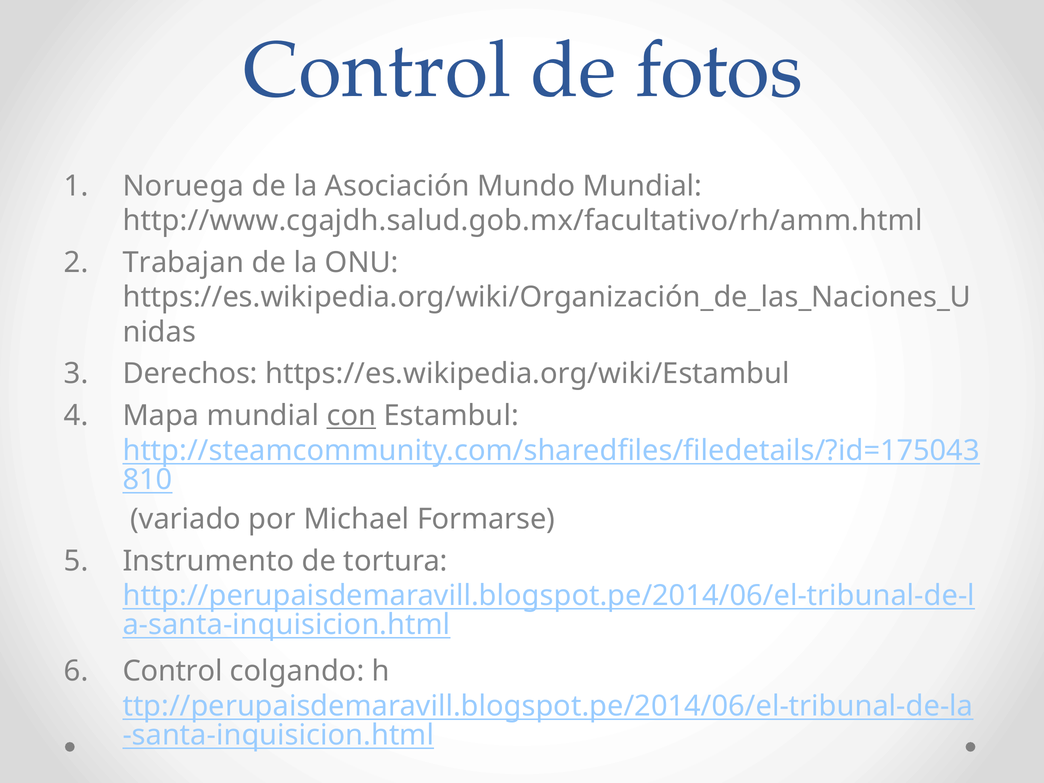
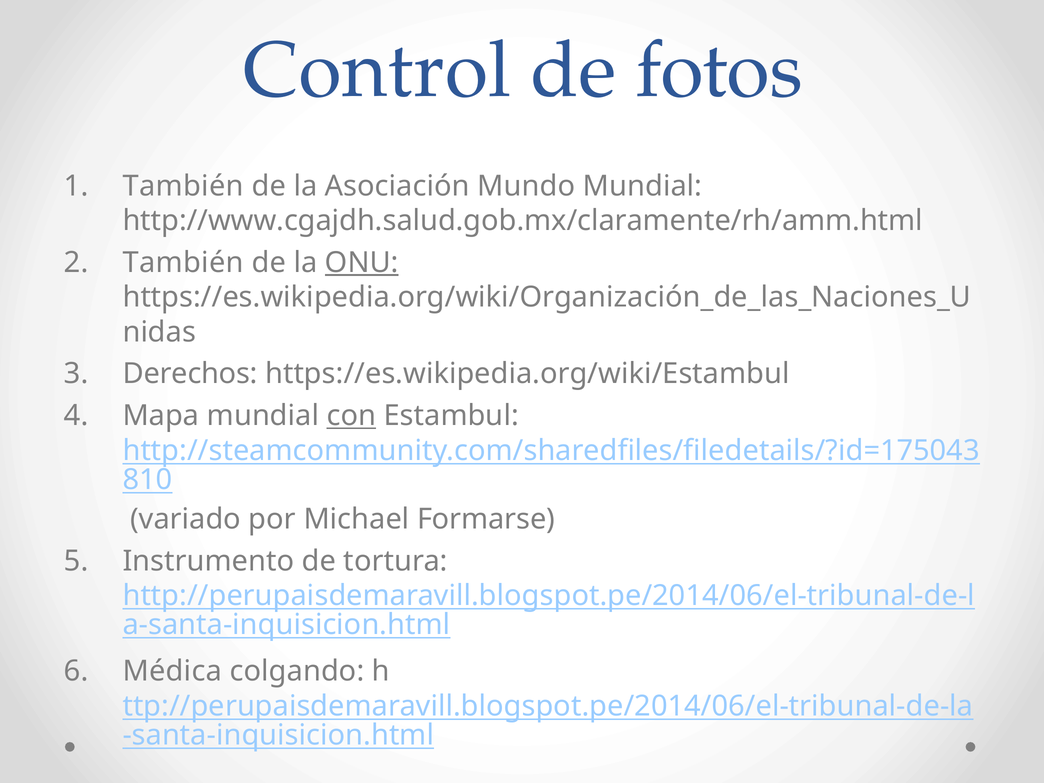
Noruega: Noruega -> También (183, 186)
http://www.cgajdh.salud.gob.mx/facultativo/rh/amm.html: http://www.cgajdh.salud.gob.mx/facultativo/rh/amm.html -> http://www.cgajdh.salud.gob.mx/claramente/rh/amm.html (523, 221)
Trabajan: Trabajan -> También (183, 263)
ONU underline: none -> present (362, 263)
Control: Control -> Médica (172, 671)
